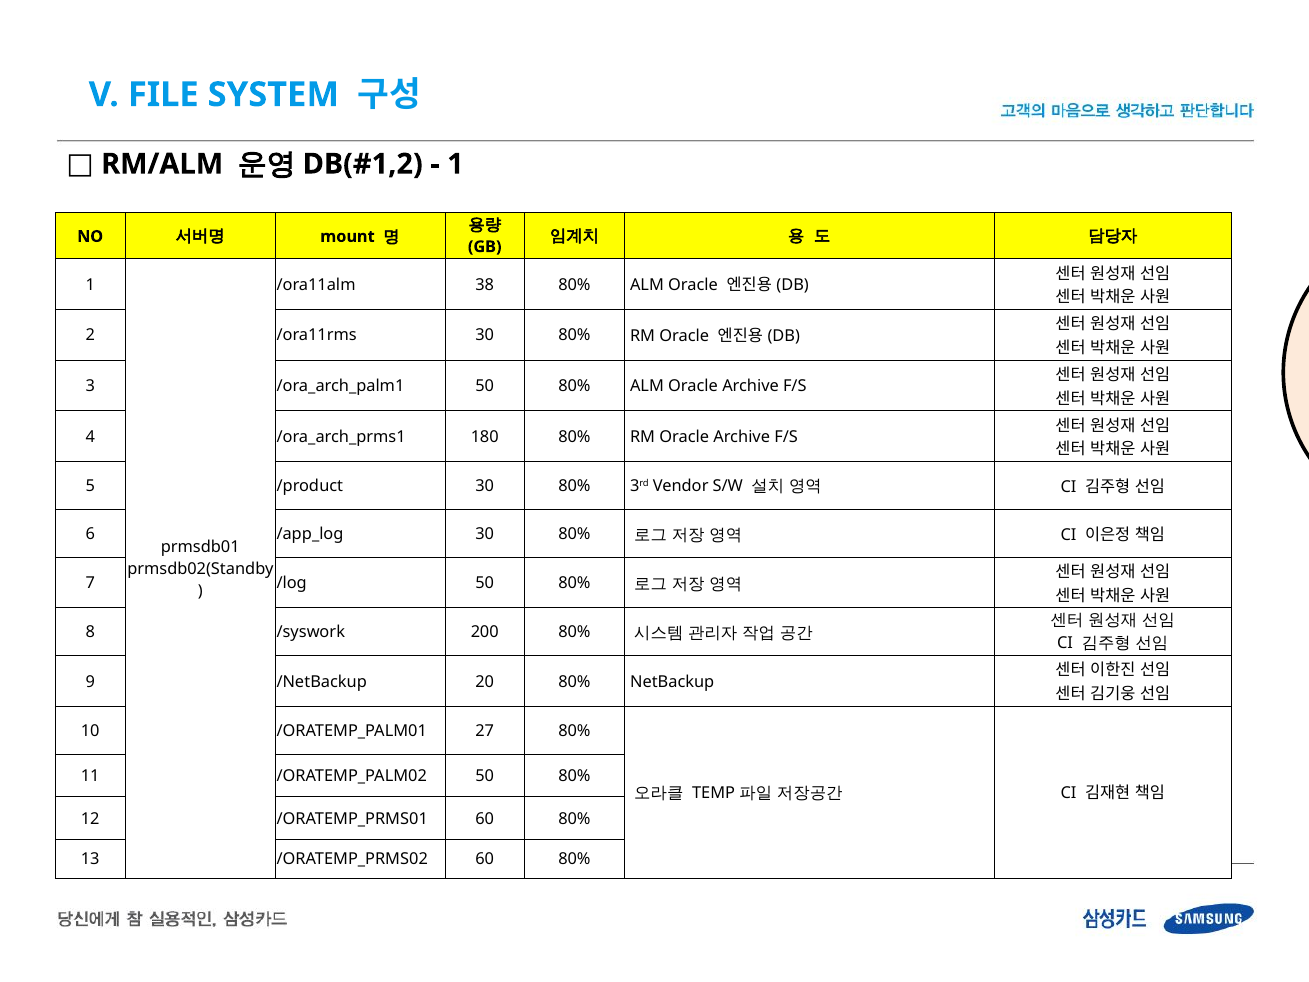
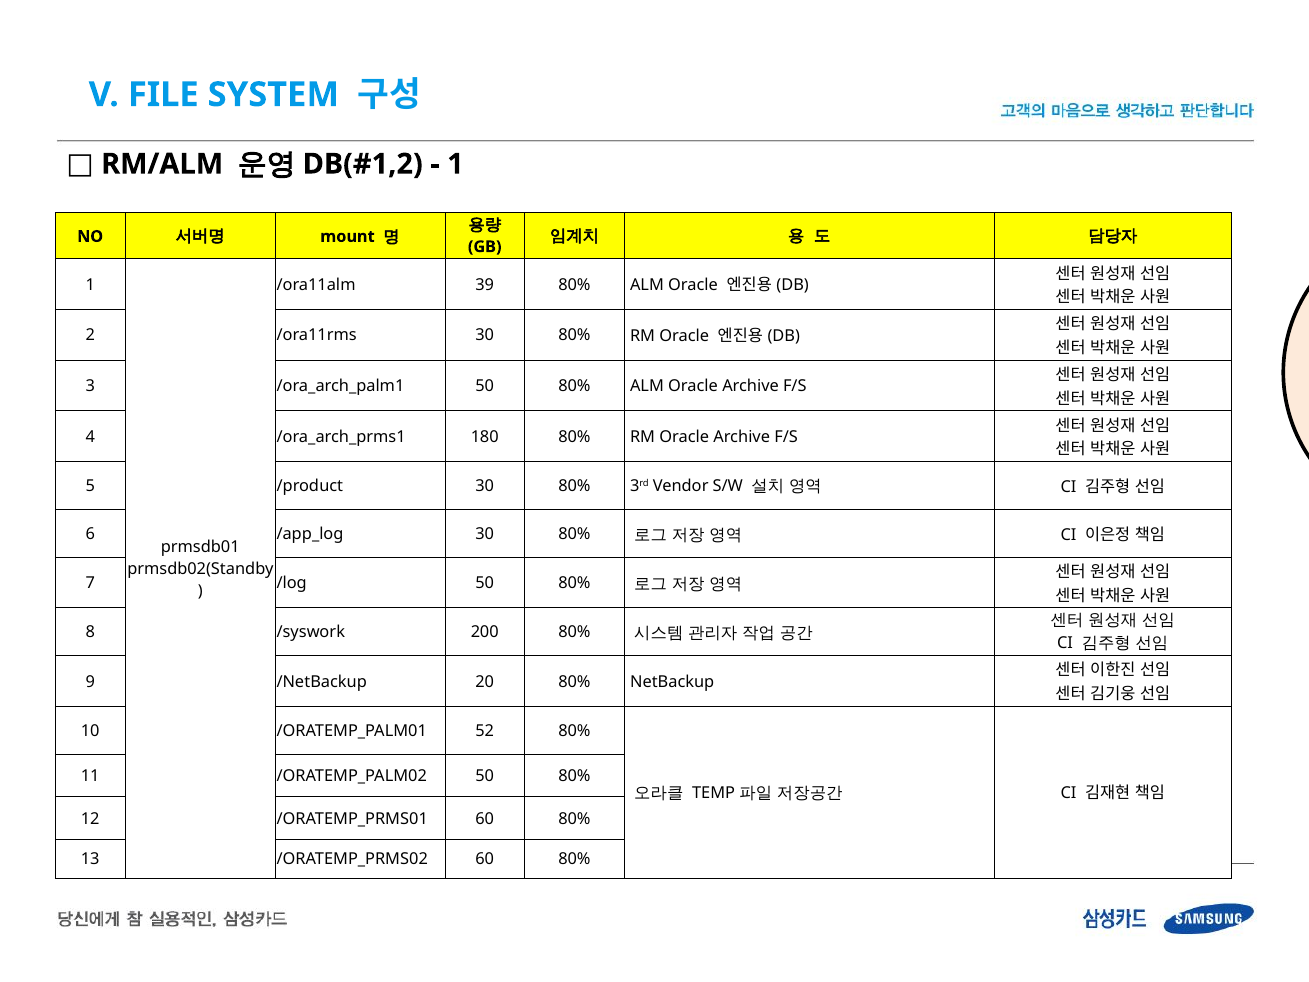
38: 38 -> 39 (485, 285)
27: 27 -> 52 (485, 731)
